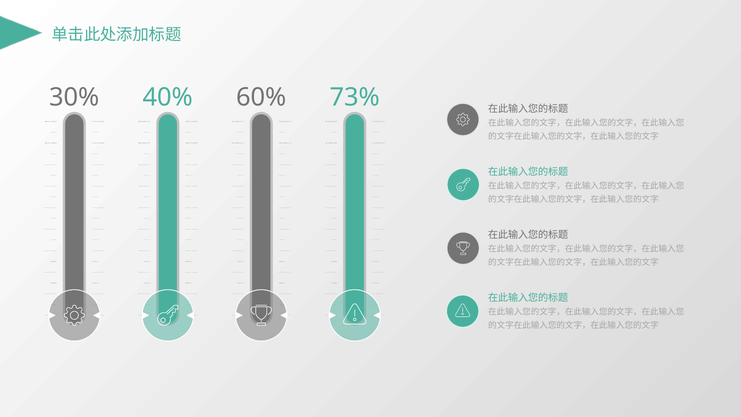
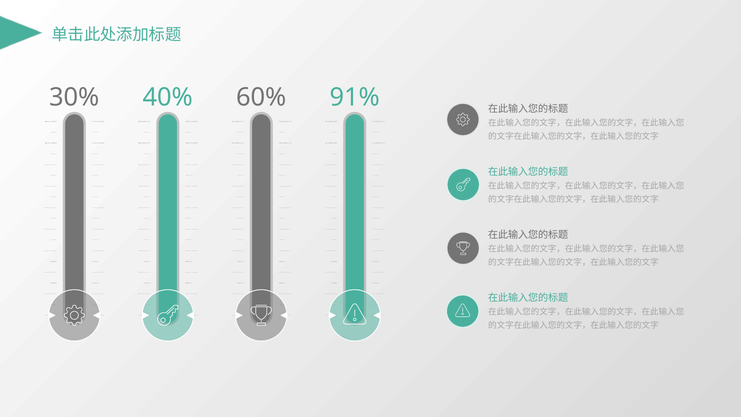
73%: 73% -> 91% (355, 97)
